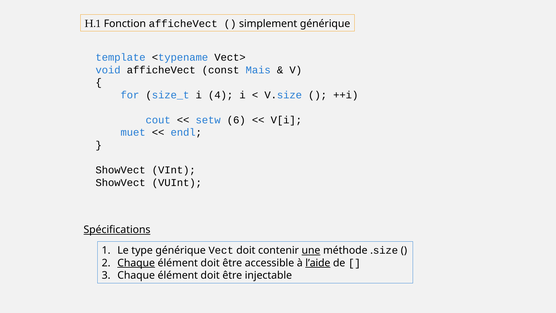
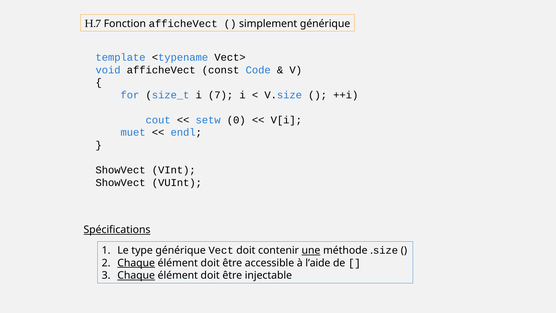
H.1: H.1 -> H.7 (93, 24)
Mais: Mais -> Code (258, 70)
4: 4 -> 7 (221, 95)
6: 6 -> 0 (236, 120)
l’aide underline: present -> none (318, 263)
Chaque underline: none -> present (136, 275)
